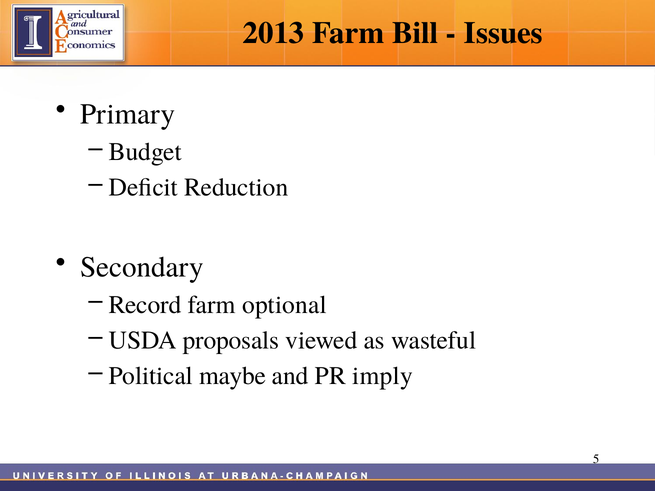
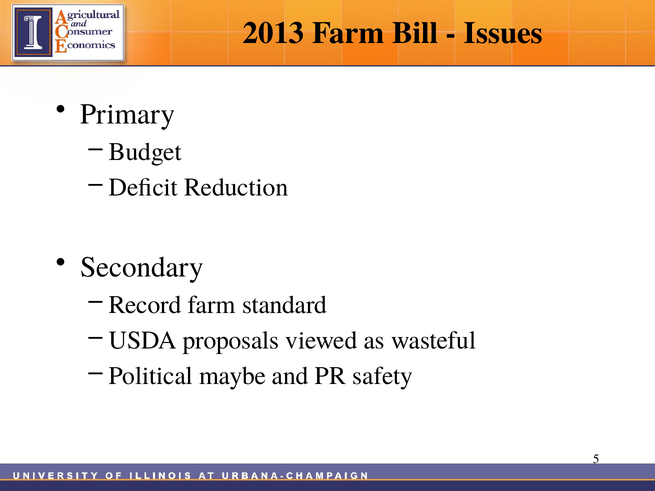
optional: optional -> standard (285, 305)
imply: imply -> safety (383, 376)
